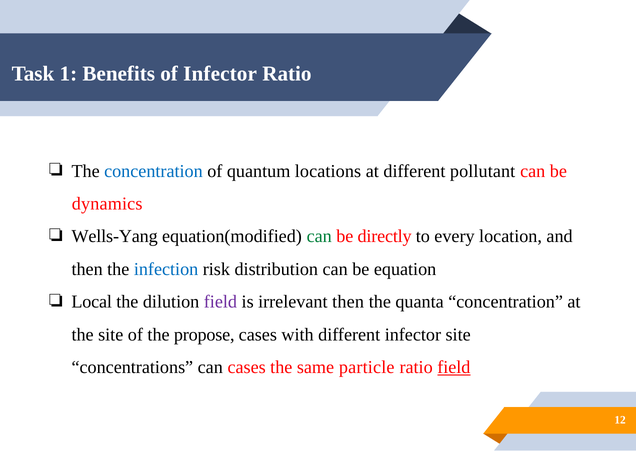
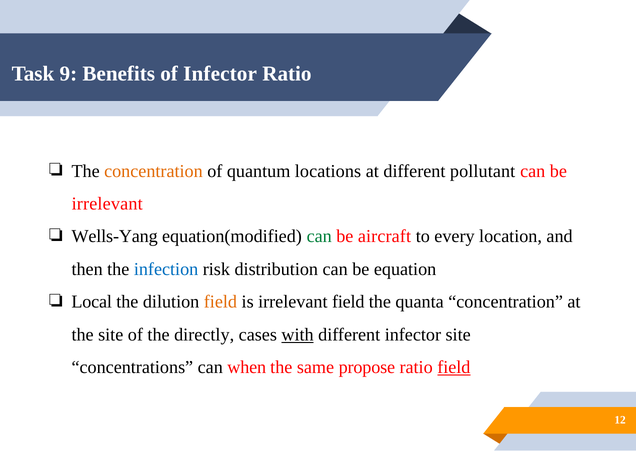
1: 1 -> 9 (68, 74)
concentration colour: blue -> orange (153, 171)
dynamics: dynamics -> irrelevant (107, 203)
directly: directly -> aircraft (384, 236)
field colour: purple -> orange (220, 301)
irrelevant then: then -> field (348, 301)
propose: propose -> directly (204, 334)
with underline: none -> present (298, 334)
can cases: cases -> when (247, 367)
particle: particle -> propose (367, 367)
